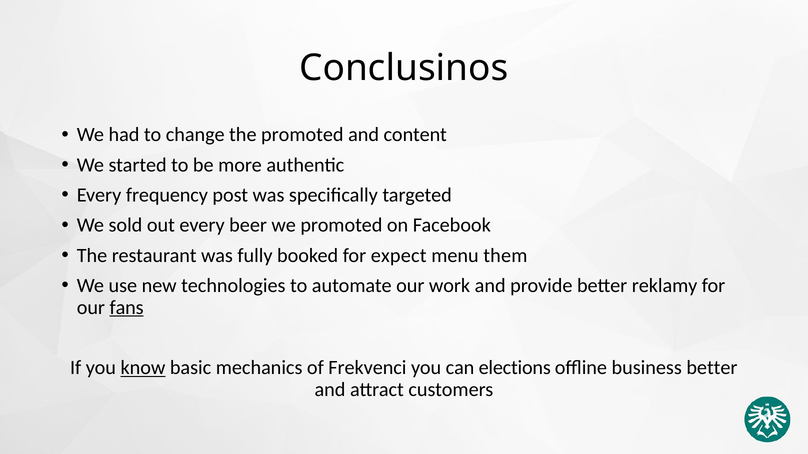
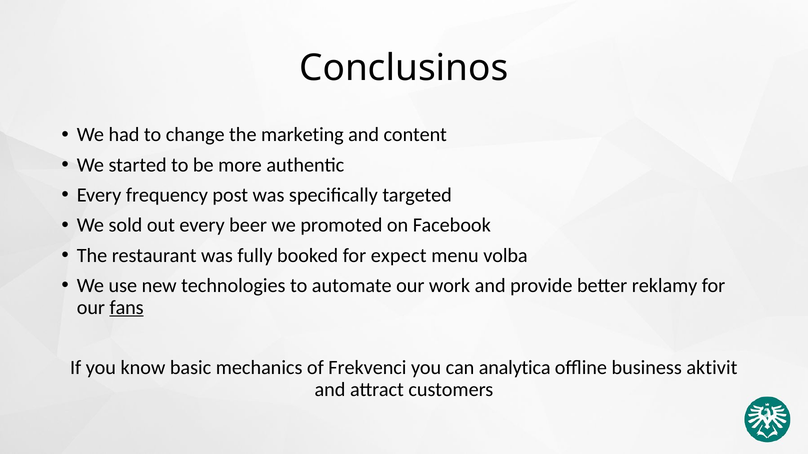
the promoted: promoted -> marketing (302, 135)
them: them -> volba (505, 256)
know underline: present -> none (143, 368)
elections: elections -> analytica (515, 368)
business better: better -> aktivit (712, 368)
